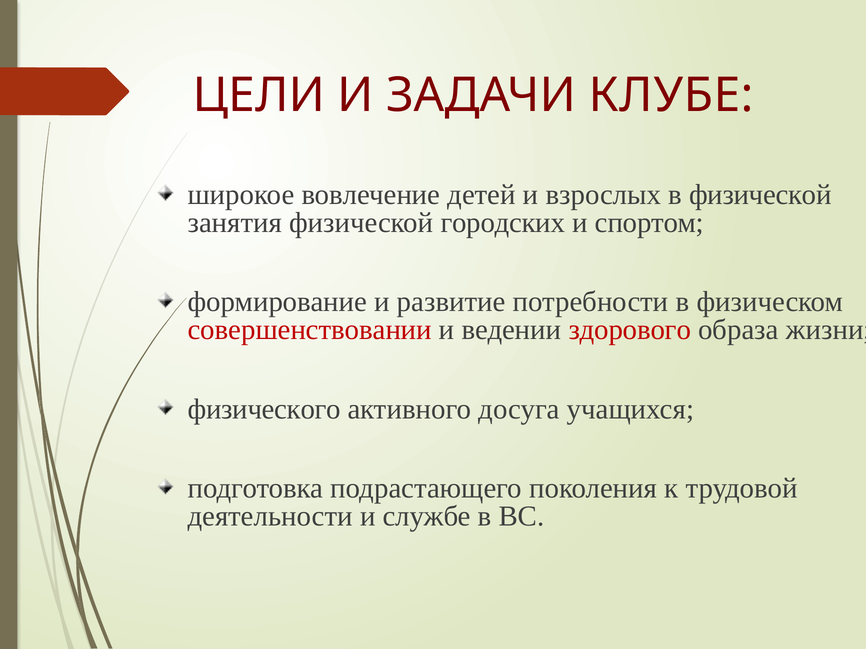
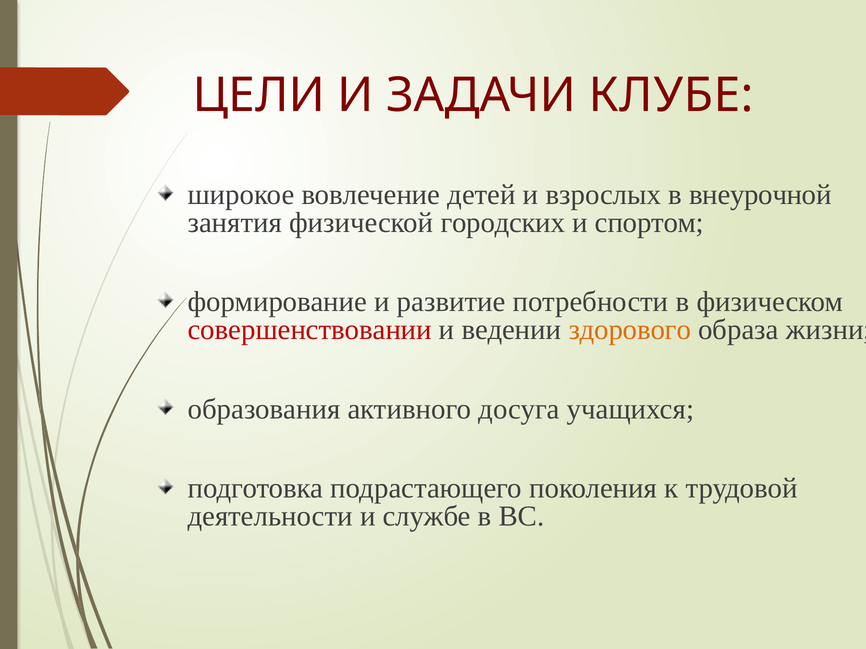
в физической: физической -> внеурочной (760, 195)
здорового colour: red -> orange (630, 330)
физического: физического -> образования (264, 409)
